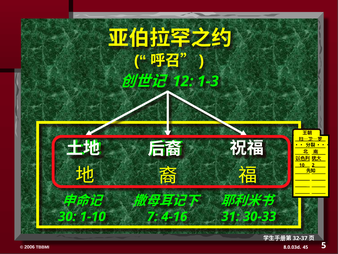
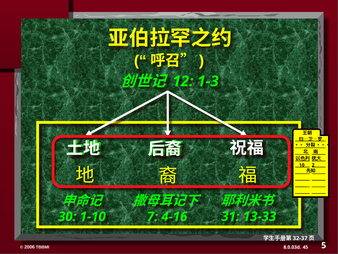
30-33: 30-33 -> 13-33 (260, 216)
